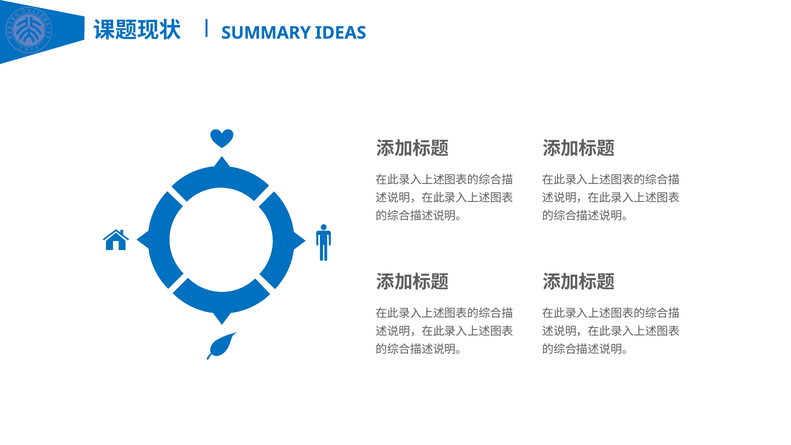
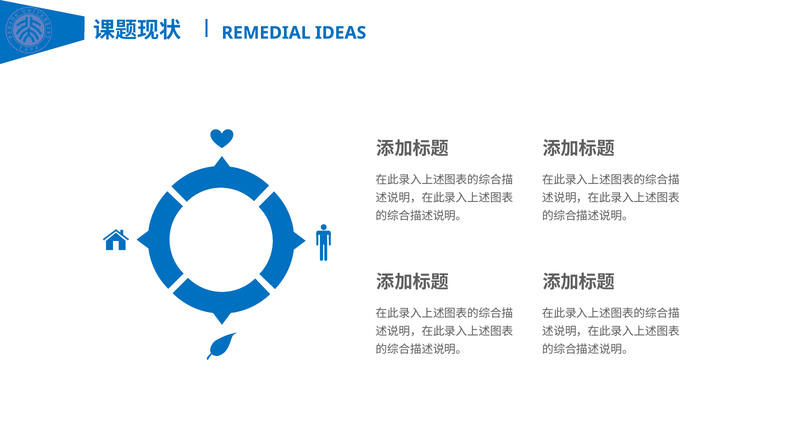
SUMMARY: SUMMARY -> REMEDIAL (266, 33)
